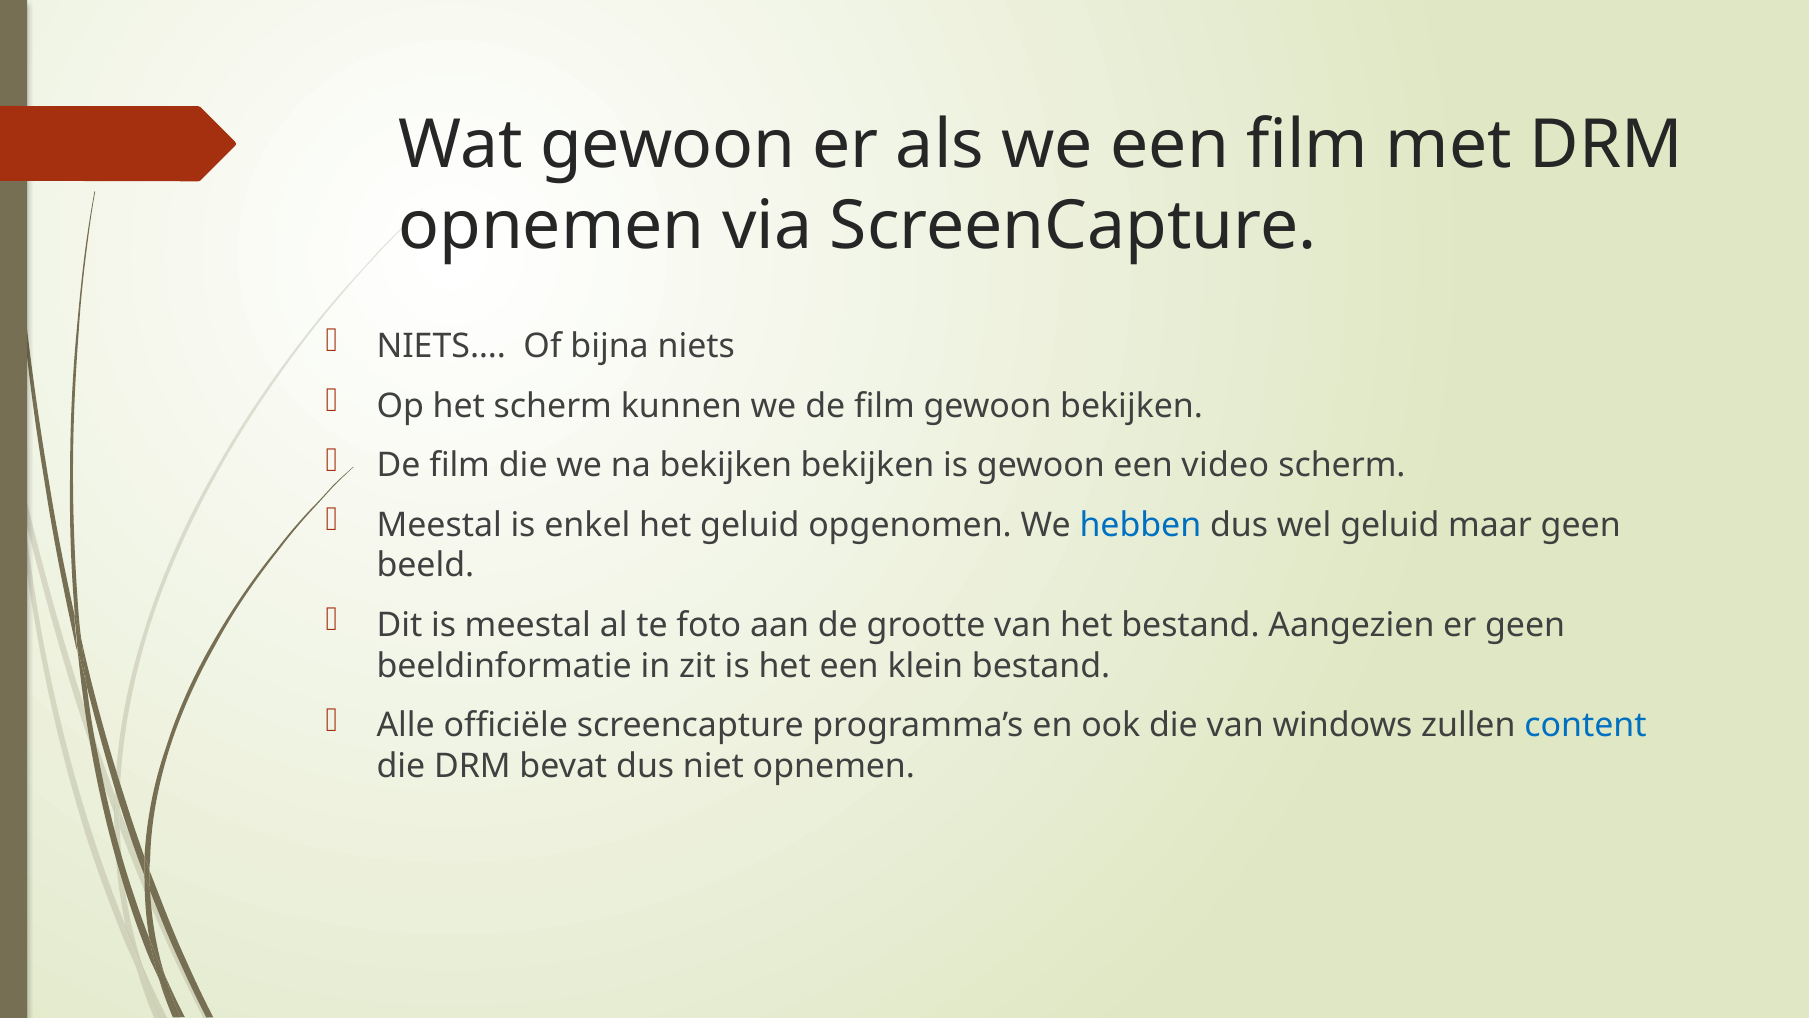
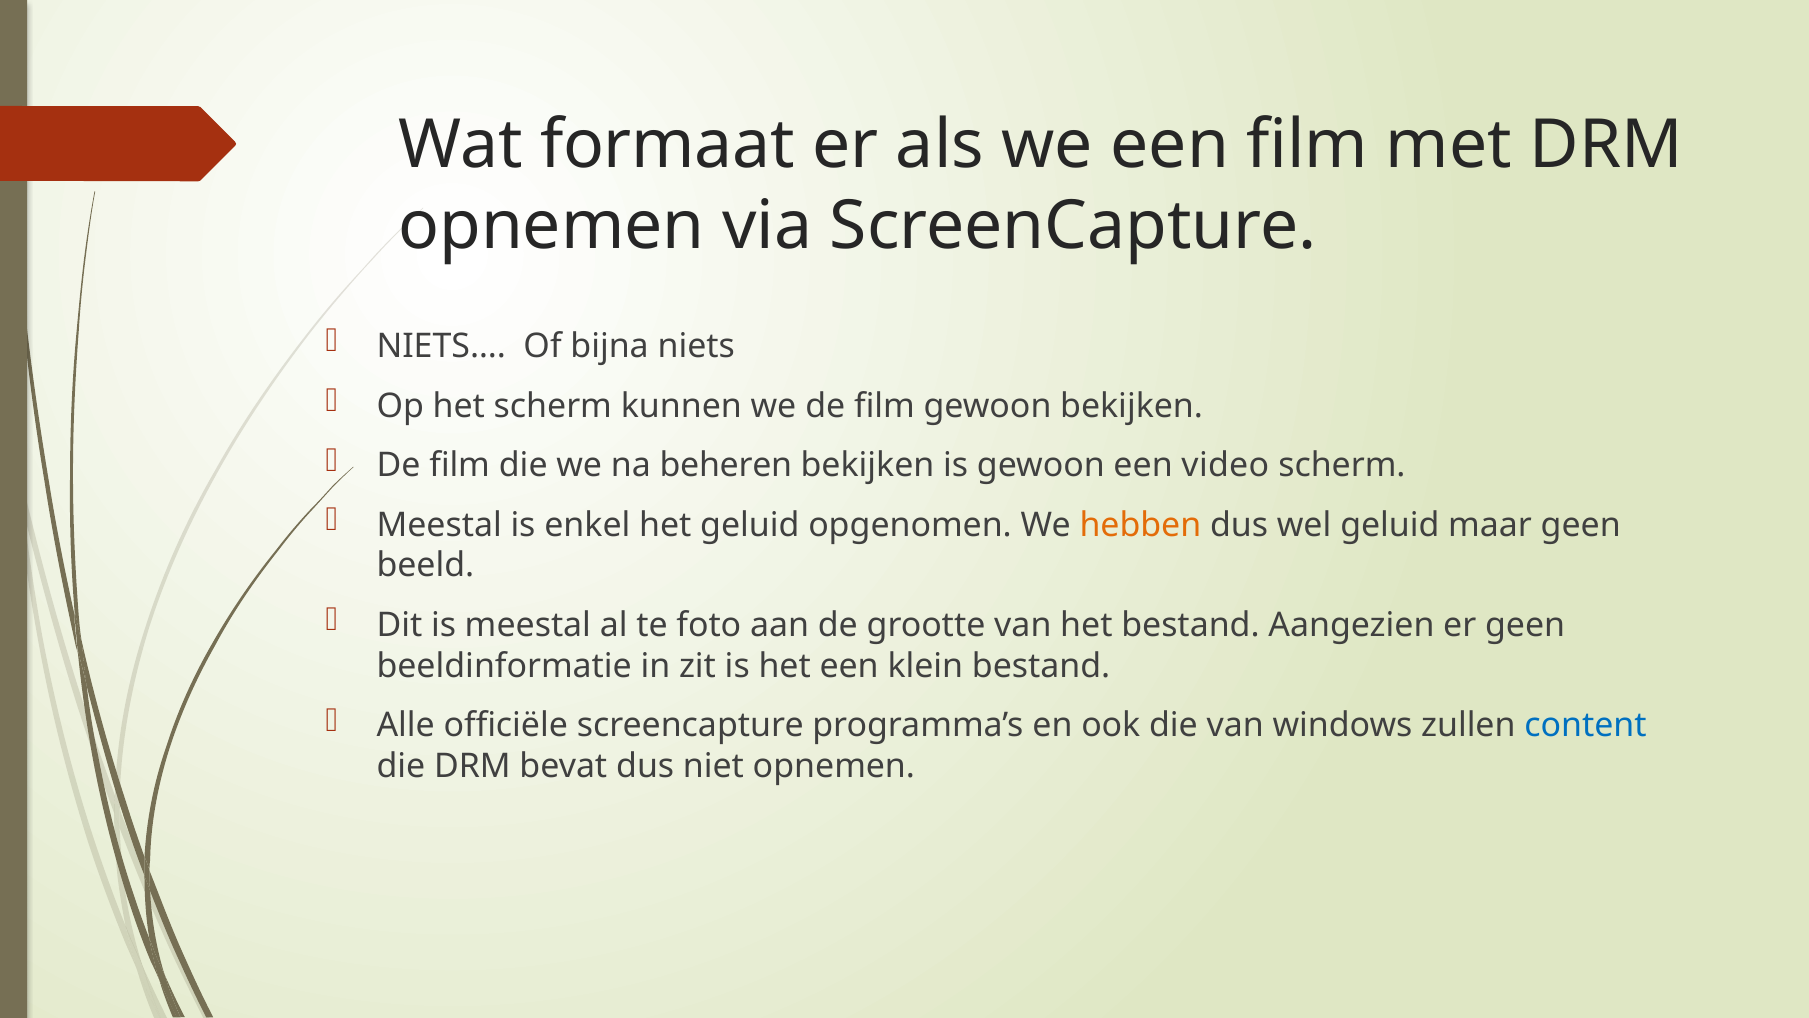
Wat gewoon: gewoon -> formaat (667, 145)
na bekijken: bekijken -> beheren (726, 465)
hebben colour: blue -> orange (1140, 525)
